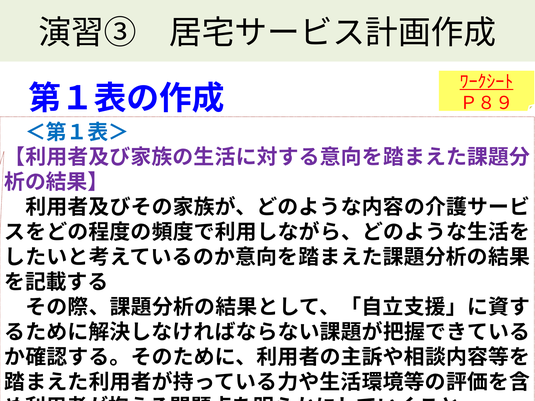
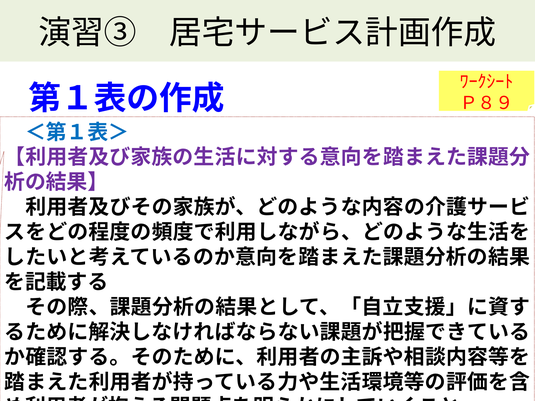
ﾜｰｸｼｰﾄ underline: present -> none (487, 82)
